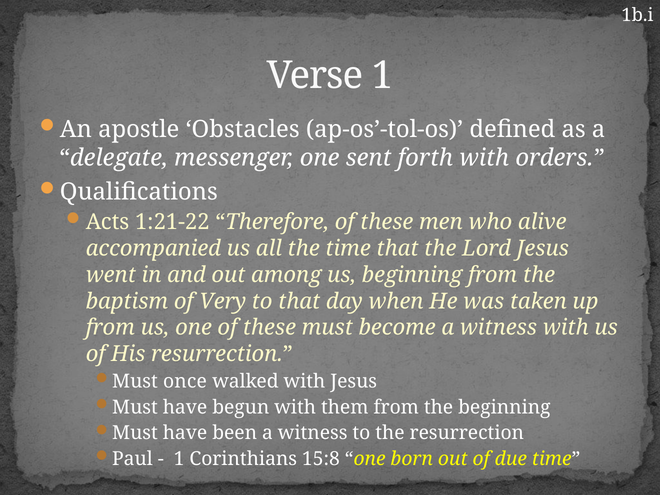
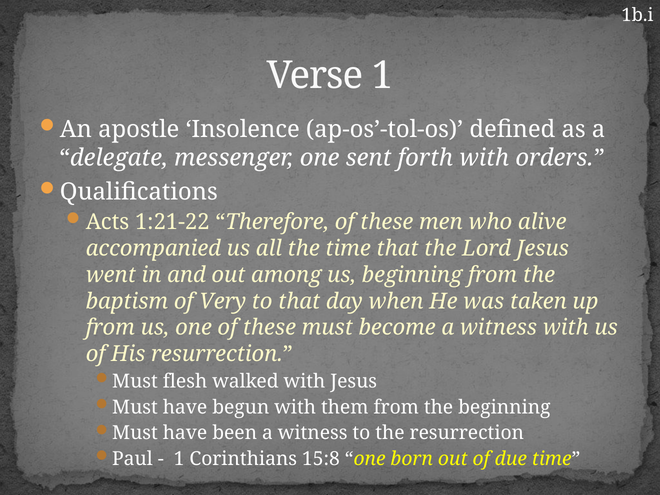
Obstacles: Obstacles -> Insolence (243, 129)
once: once -> flesh (185, 381)
